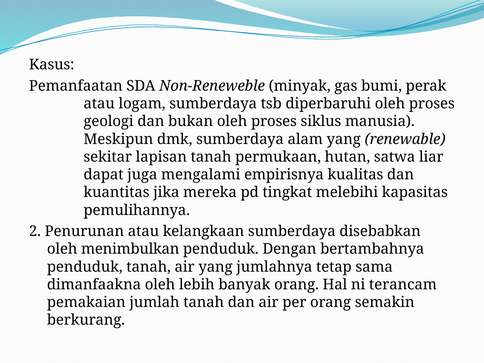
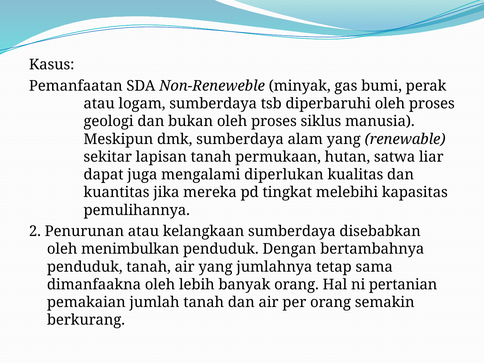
empirisnya: empirisnya -> diperlukan (284, 175)
terancam: terancam -> pertanian (403, 285)
